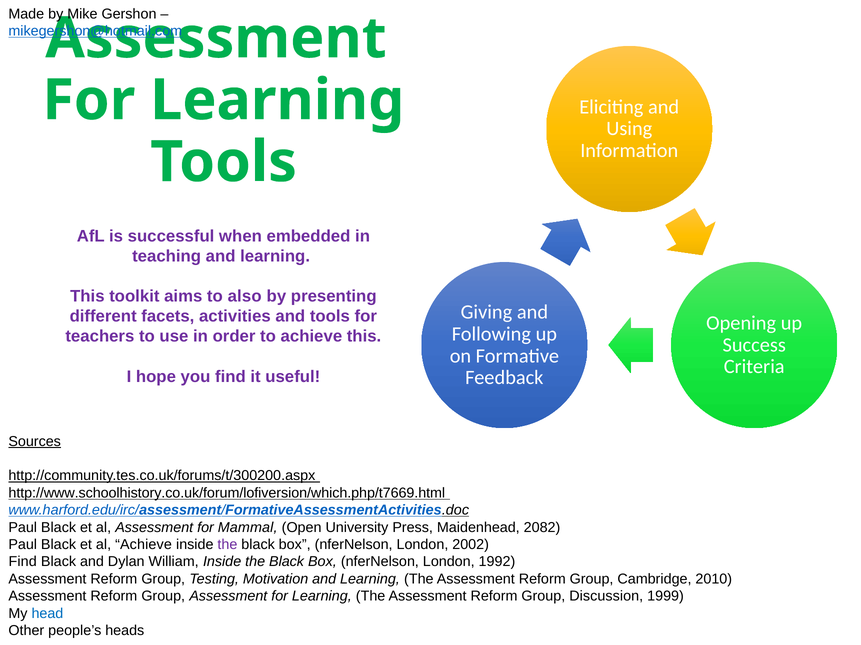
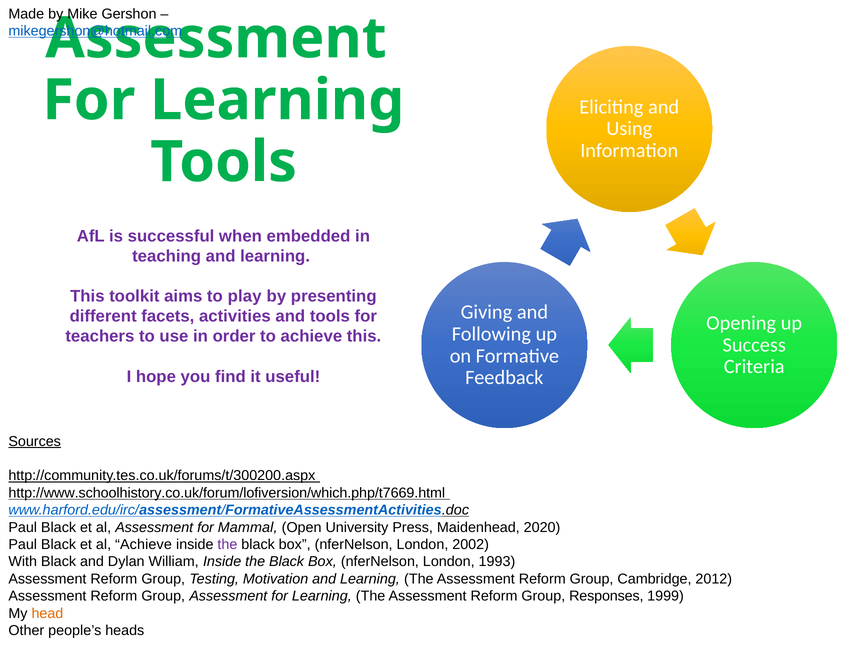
also: also -> play (245, 297)
2082: 2082 -> 2020 (542, 528)
Find: Find -> With (23, 562)
1992: 1992 -> 1993 (497, 562)
2010: 2010 -> 2012 (714, 580)
Discussion: Discussion -> Responses (606, 597)
head colour: blue -> orange (47, 614)
